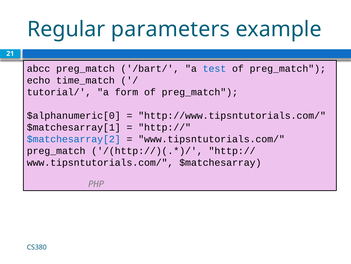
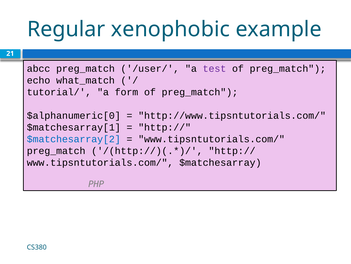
parameters: parameters -> xenophobic (170, 29)
/bart/: /bart/ -> /user/ (150, 69)
test colour: blue -> purple (214, 69)
time_match: time_match -> what_match (85, 80)
